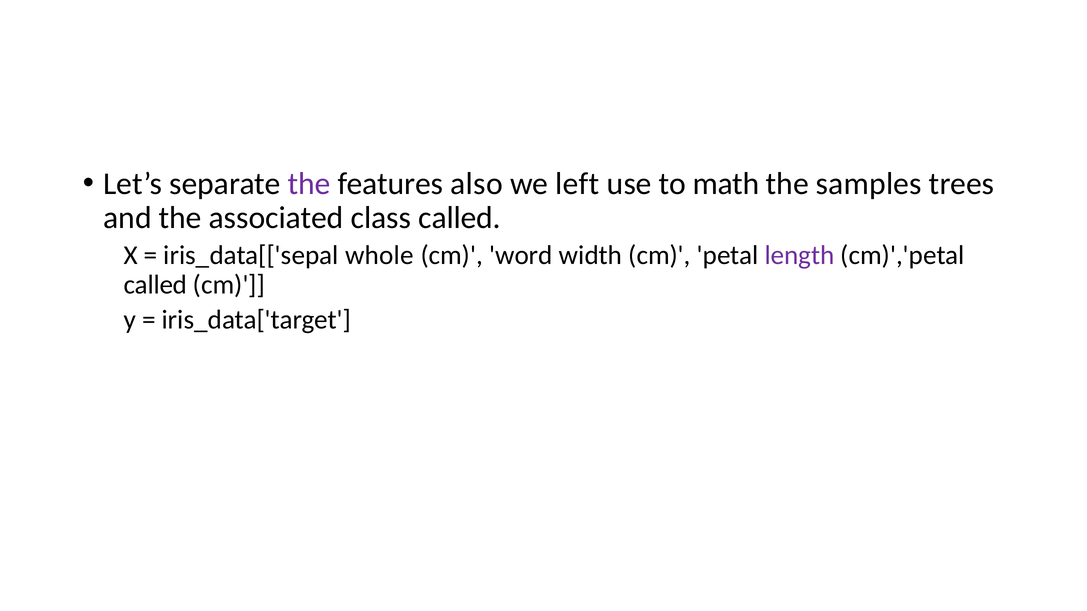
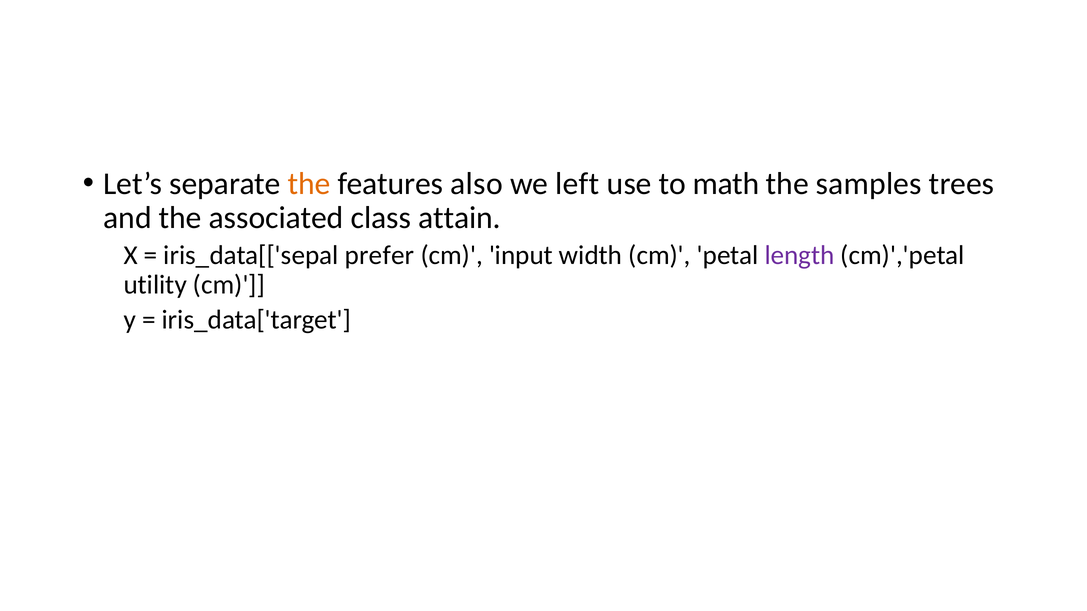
the colour: purple -> orange (309, 184)
class called: called -> attain (460, 218)
whole: whole -> prefer (380, 256)
word: word -> input (521, 256)
called: called -> utility (155, 285)
